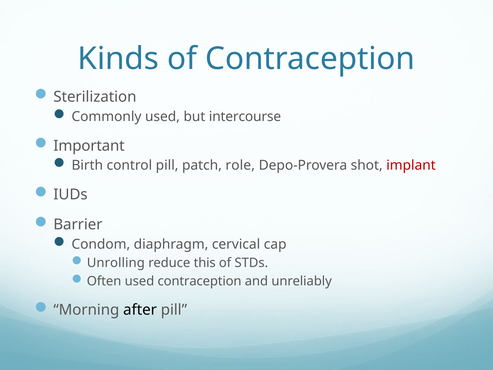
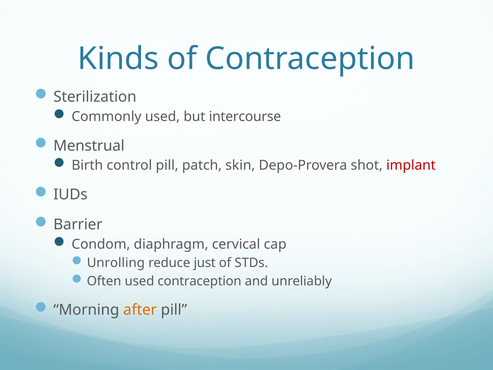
Important: Important -> Menstrual (89, 146)
role: role -> skin (240, 165)
this: this -> just (205, 263)
after colour: black -> orange (140, 310)
